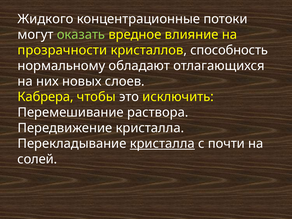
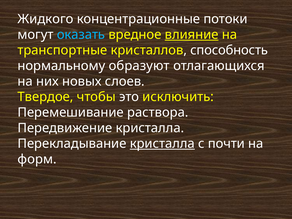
оказать colour: light green -> light blue (81, 35)
влияние underline: none -> present (192, 35)
прозрачности: прозрачности -> транспортные (62, 50)
обладают: обладают -> образуют (139, 66)
Кабрера: Кабрера -> Твердое (45, 97)
солей: солей -> форм (37, 159)
